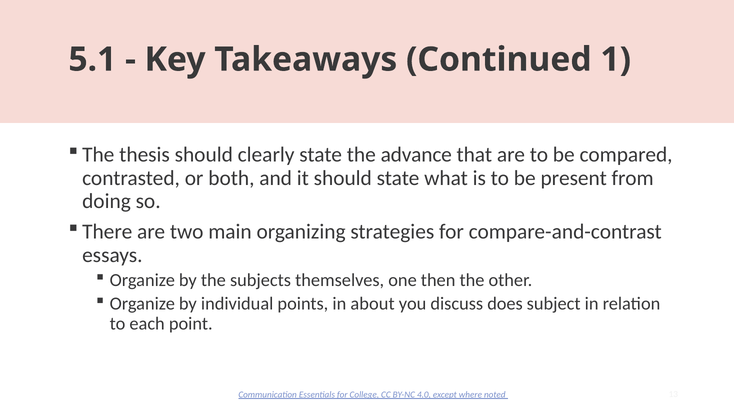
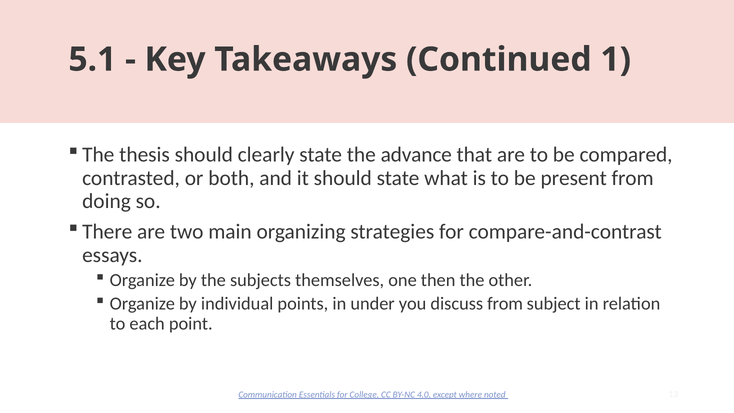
about: about -> under (373, 304)
discuss does: does -> from (505, 304)
